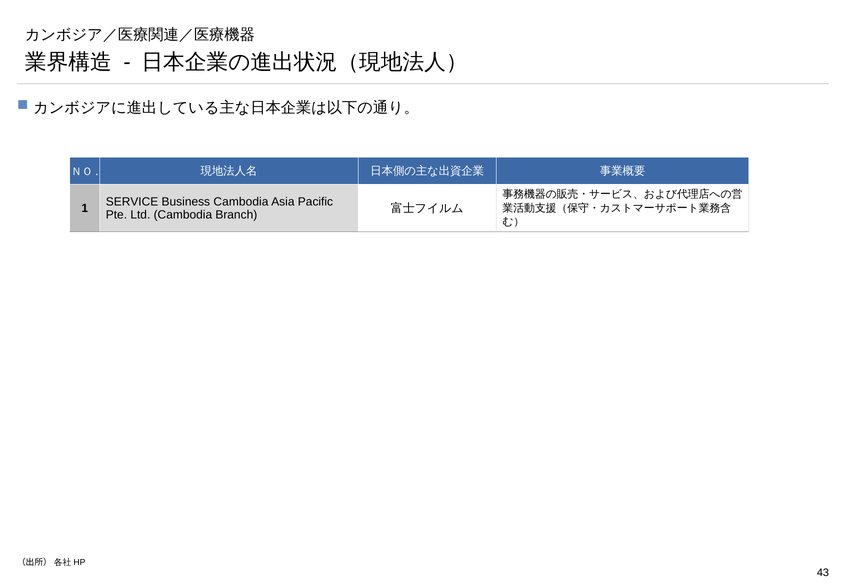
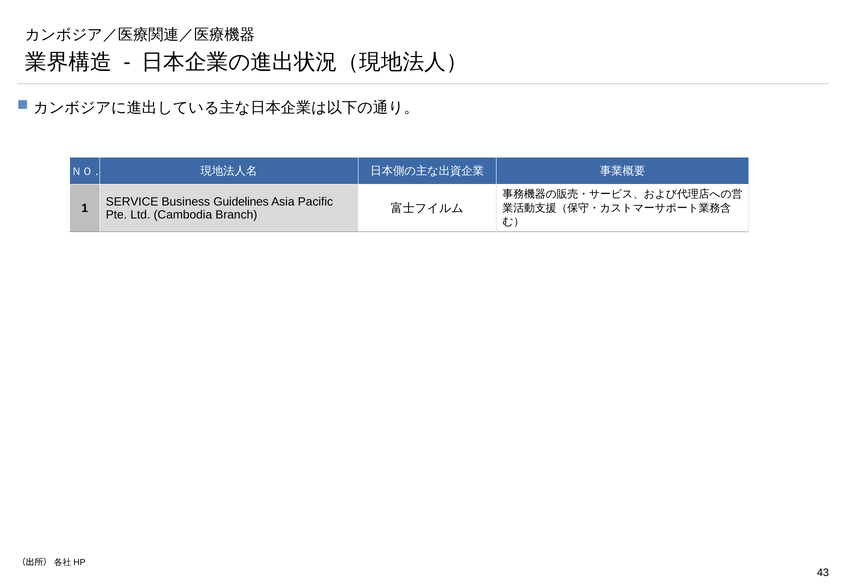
Business Cambodia: Cambodia -> Guidelines (241, 202)
